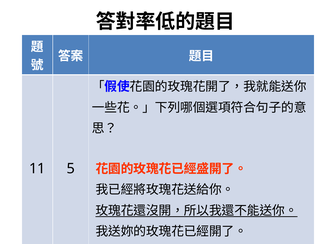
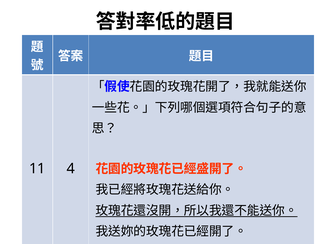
5: 5 -> 4 (71, 168)
